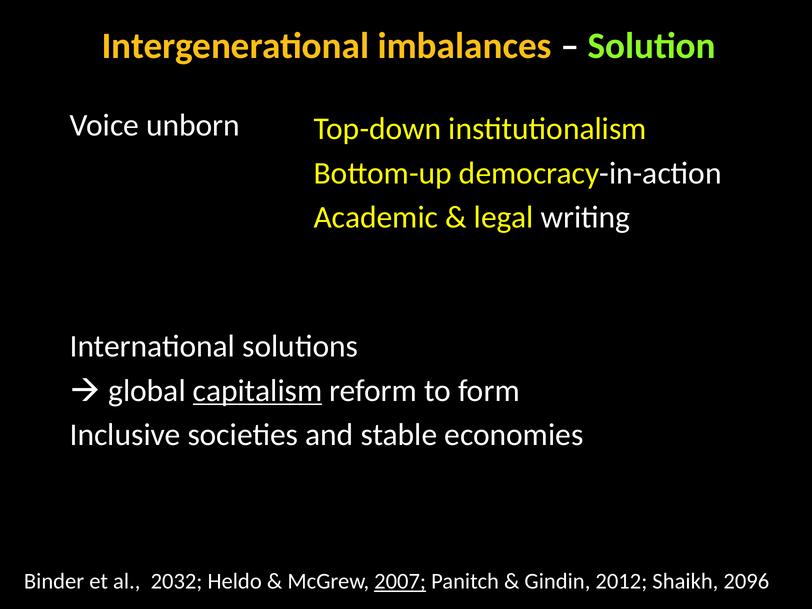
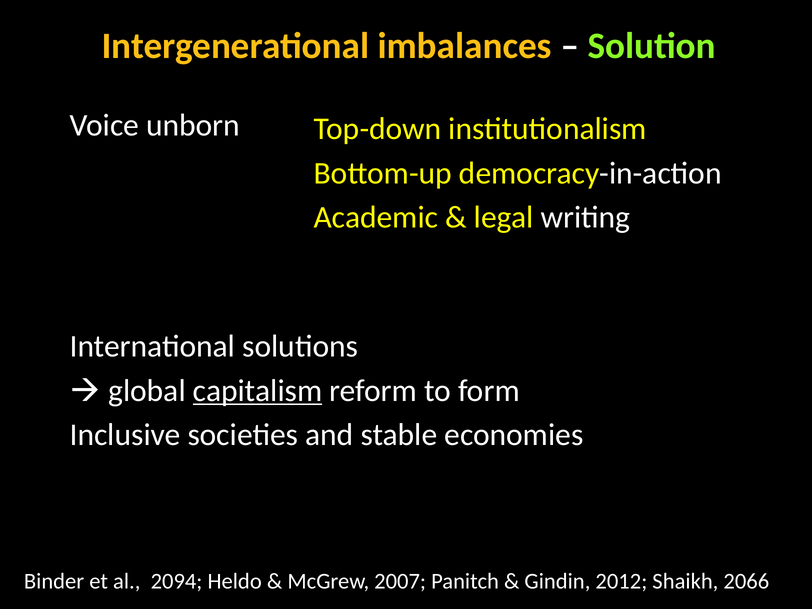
2032: 2032 -> 2094 (177, 582)
2007 underline: present -> none (400, 582)
2096: 2096 -> 2066 (746, 582)
